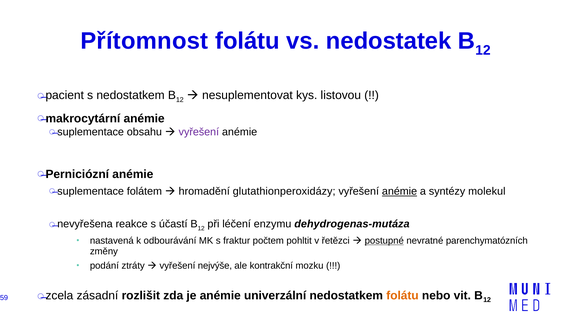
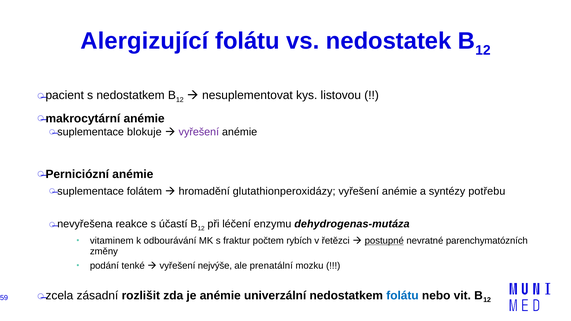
Přítomnost: Přítomnost -> Alergizující (144, 41)
obsahu: obsahu -> blokuje (144, 132)
anémie underline: present -> none (400, 191)
molekul: molekul -> potřebu (487, 191)
nastavená: nastavená -> vitaminem (112, 241)
pohltit: pohltit -> rybích (299, 241)
ztráty: ztráty -> tenké (133, 266)
kontrakční: kontrakční -> prenatální (271, 266)
folátu colour: orange -> blue (402, 296)
